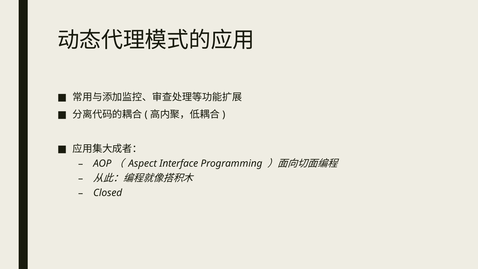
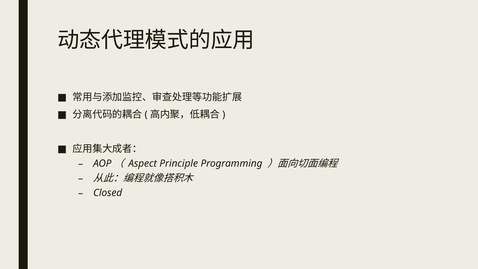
Interface: Interface -> Principle (179, 163)
